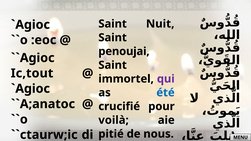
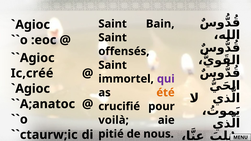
Nuit: Nuit -> Bain (160, 24)
penoujai: penoujai -> offensés (124, 51)
Ic,tout: Ic,tout -> Ic,créé (32, 73)
été colour: blue -> orange (166, 93)
